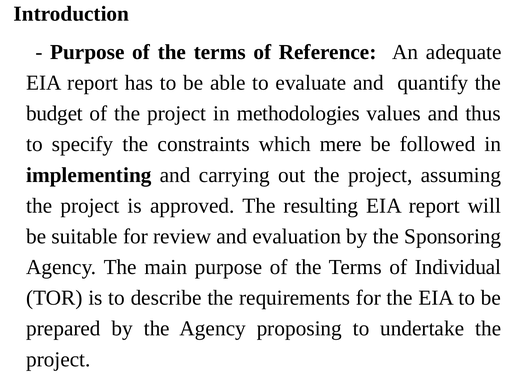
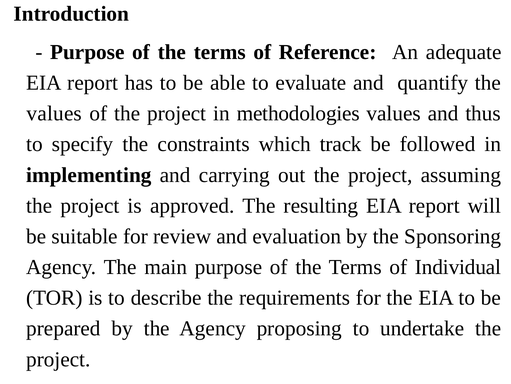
budget: budget -> values (54, 113)
mere: mere -> track (341, 144)
